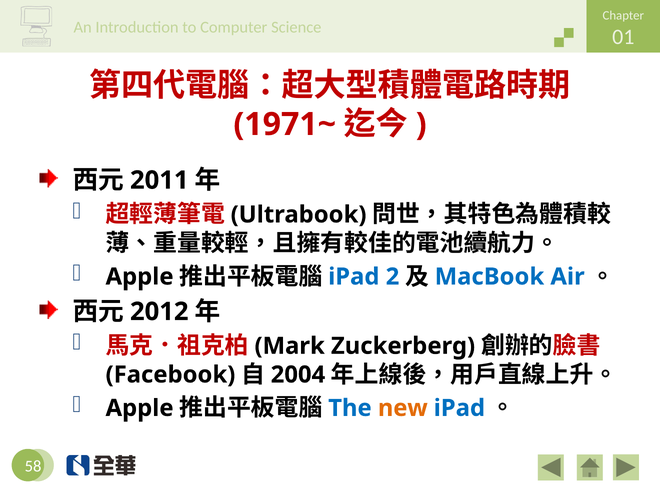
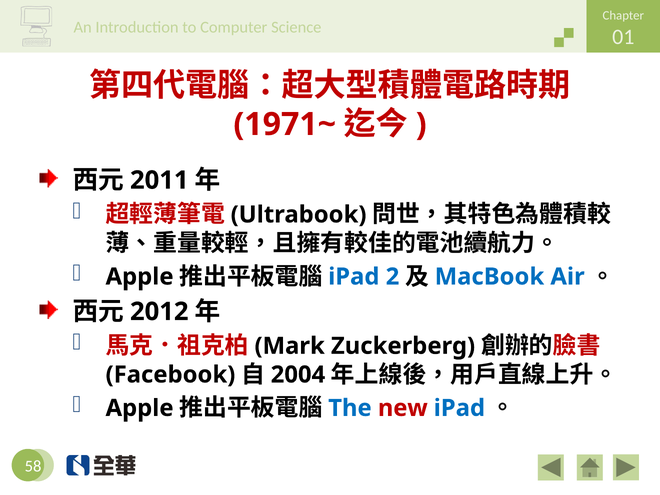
new colour: orange -> red (403, 408)
